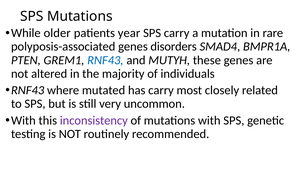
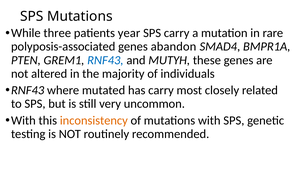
older: older -> three (57, 33)
disorders: disorders -> abandon (173, 47)
inconsistency colour: purple -> orange (94, 120)
